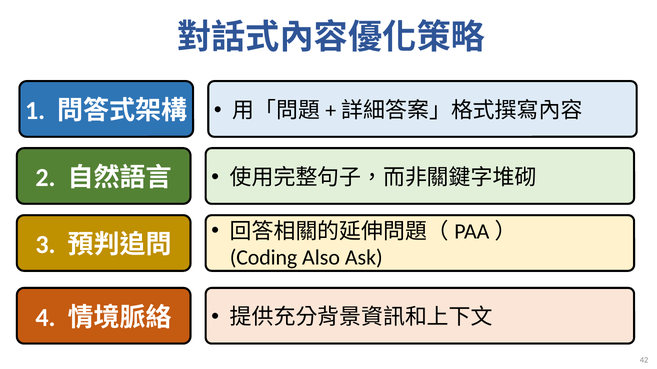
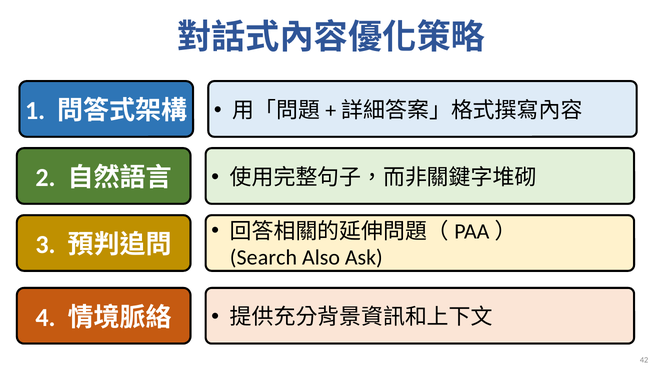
Coding: Coding -> Search (263, 258)
